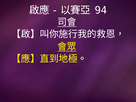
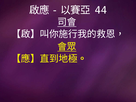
94: 94 -> 44 (101, 10)
